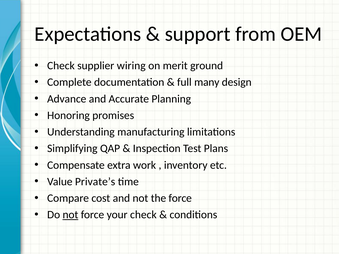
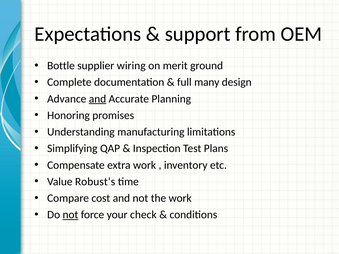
Check: Check -> Bottle (61, 66)
and underline: none -> present (98, 99)
Private’s: Private’s -> Robust’s (95, 182)
the force: force -> work (180, 198)
